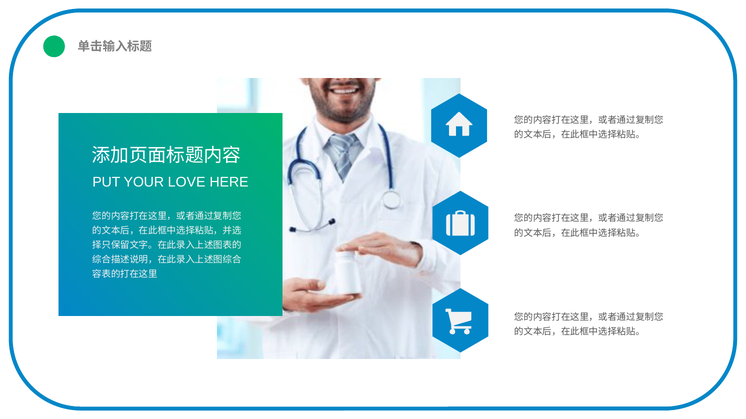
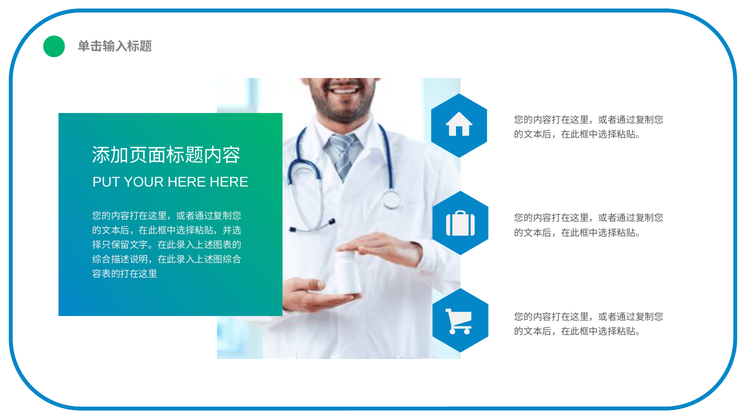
YOUR LOVE: LOVE -> HERE (187, 182)
